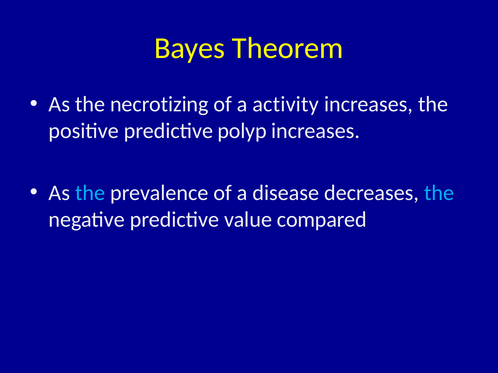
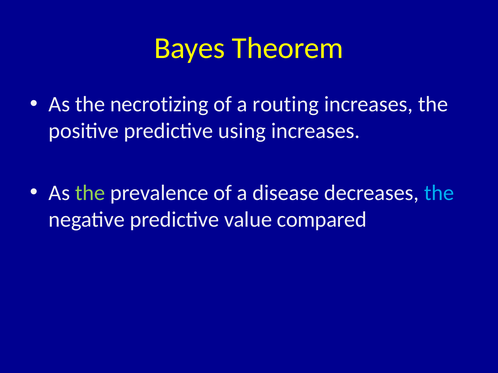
activity: activity -> routing (286, 104)
polyp: polyp -> using (242, 131)
the colour: light blue -> light green (90, 193)
